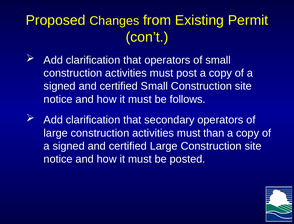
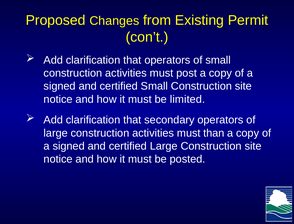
follows: follows -> limited (187, 99)
